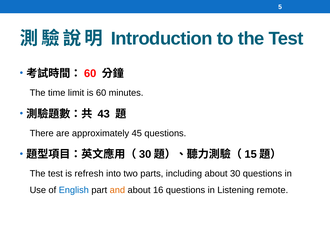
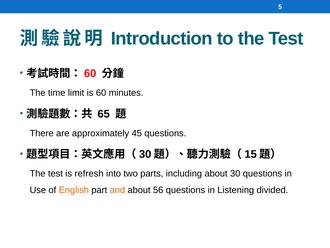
43: 43 -> 65 (104, 114)
English colour: blue -> orange (74, 190)
16: 16 -> 56 (158, 190)
remote: remote -> divided (272, 190)
